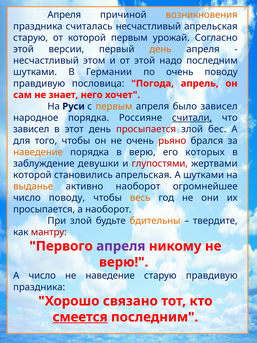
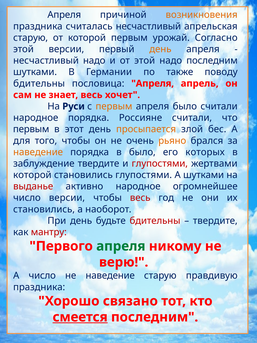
несчастливый этом: этом -> надо (94, 61)
по очень: очень -> также (180, 72)
правдивую: правдивую -> бдительны (39, 83)
пословица Погода: Погода -> Апреля (153, 83)
знает него: него -> весь (92, 95)
было зависел: зависел -> считали (219, 106)
считали underline: present -> none (192, 118)
зависел: зависел -> первым (31, 129)
просыпается colour: red -> orange (146, 129)
рьяно colour: red -> orange (172, 141)
в верю: верю -> было (142, 152)
заблуждение девушки: девушки -> твердите (99, 163)
становились апрельская: апрельская -> глупостями (144, 175)
выданье colour: orange -> red (33, 186)
активно наоборот: наоборот -> народное (138, 186)
число поводу: поводу -> версии (67, 198)
весь colour: orange -> red (140, 198)
просыпается: просыпается -> становились (44, 209)
При злой: злой -> день (81, 221)
бдительны colour: orange -> red (155, 221)
апреля colour: purple -> green (121, 246)
